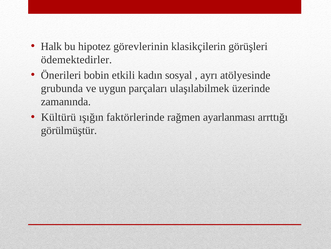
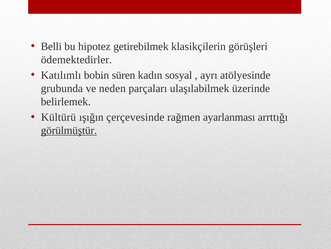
Halk: Halk -> Belli (51, 46)
görevlerinin: görevlerinin -> getirebilmek (141, 46)
Önerileri: Önerileri -> Katılımlı (61, 75)
etkili: etkili -> süren (124, 75)
uygun: uygun -> neden (112, 88)
zamanında: zamanında -> belirlemek (66, 101)
faktörlerinde: faktörlerinde -> çerçevesinde (135, 117)
görülmüştür underline: none -> present (69, 130)
